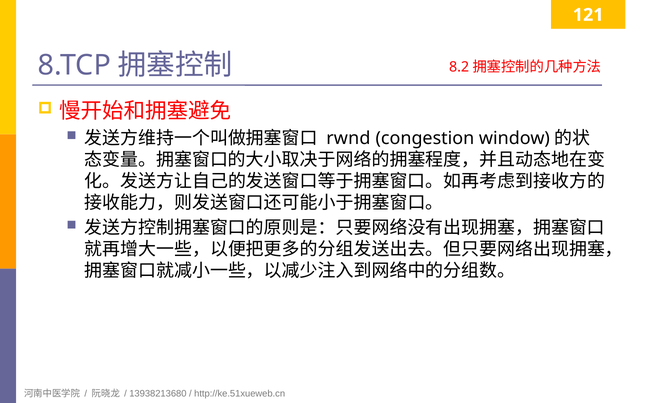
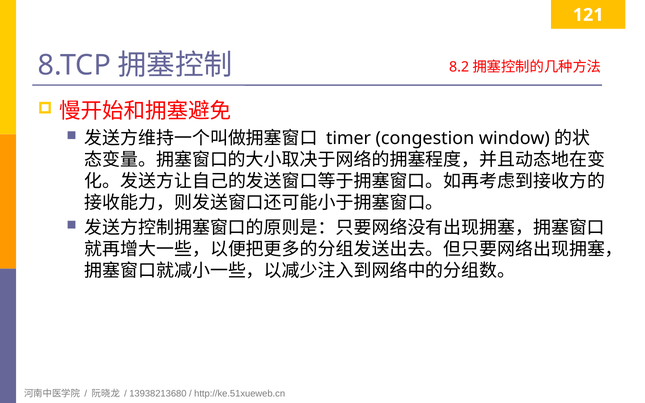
rwnd: rwnd -> timer (349, 138)
